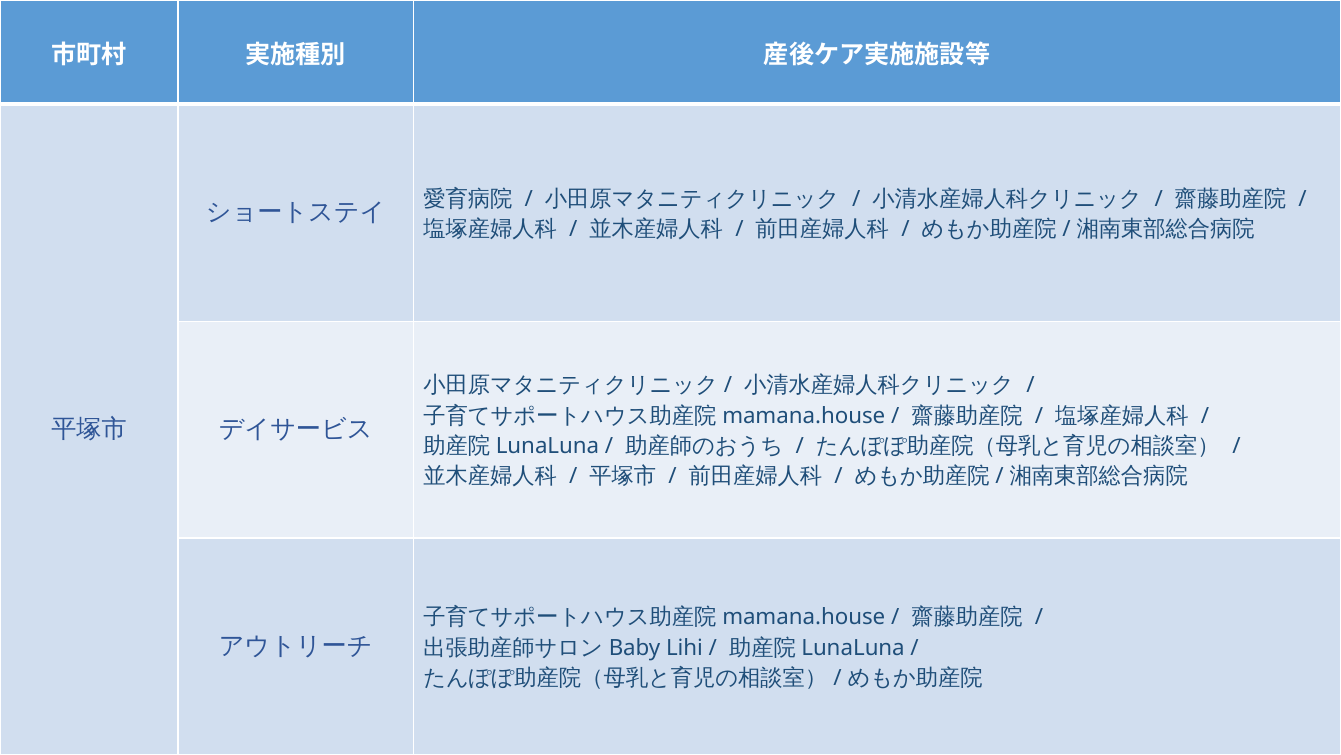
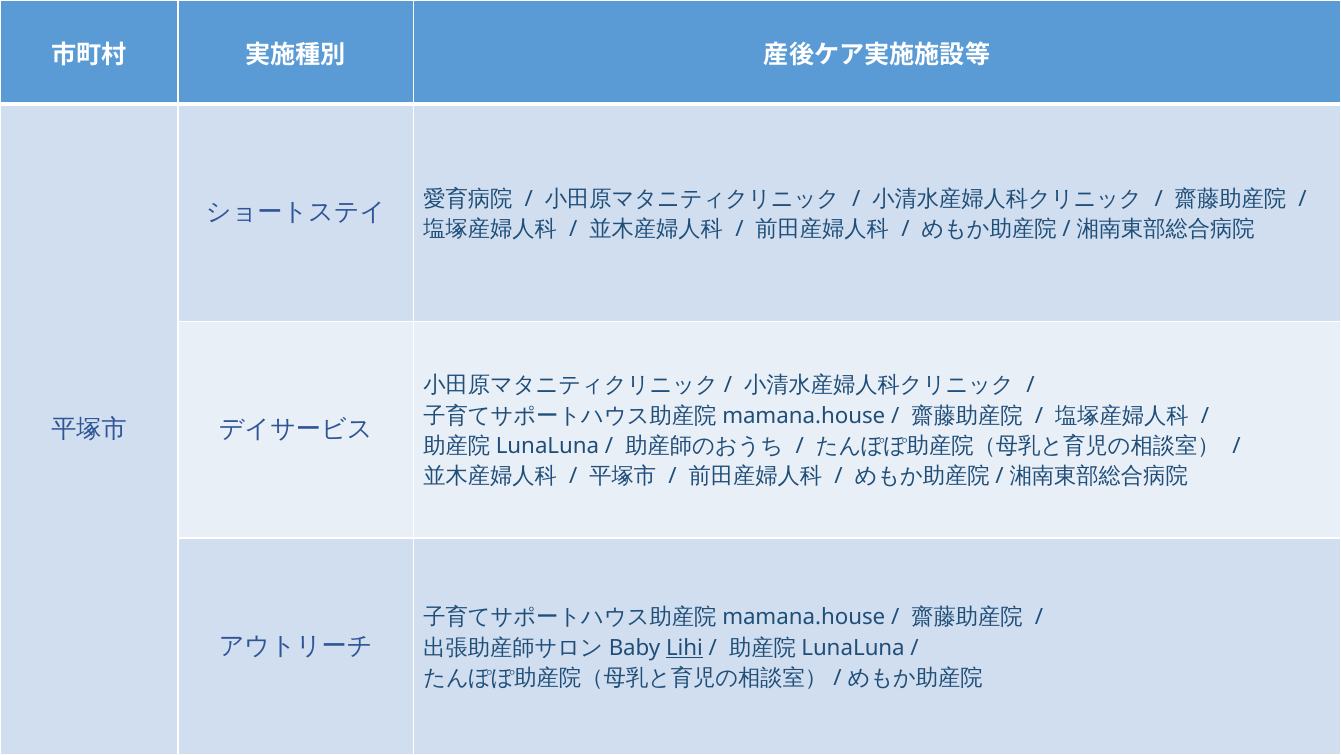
Lihi underline: none -> present (685, 647)
